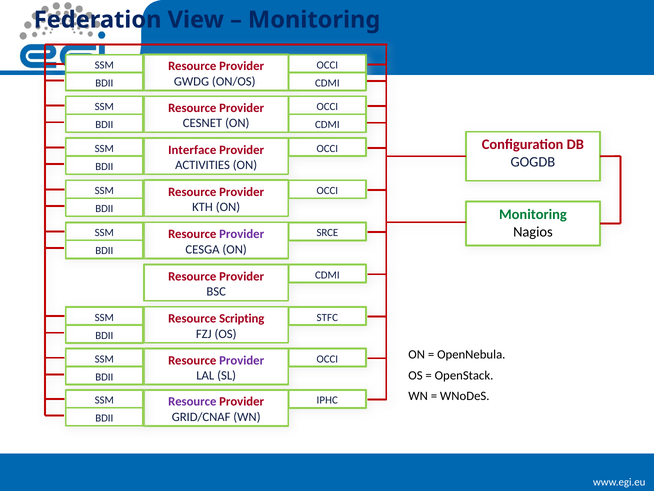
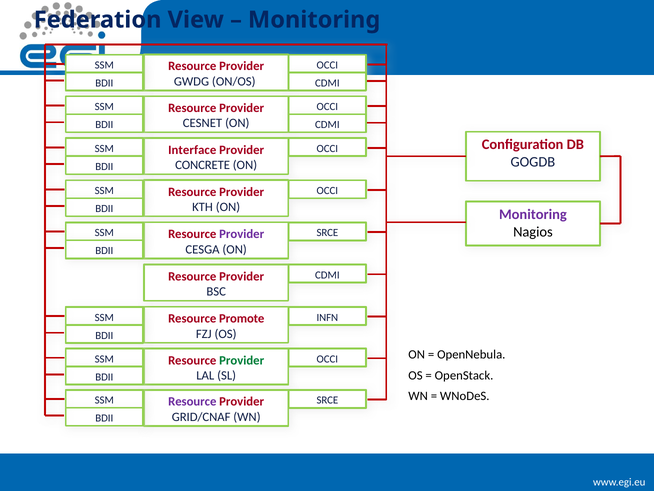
ACTIVITIES: ACTIVITIES -> CONCRETE (203, 165)
Monitoring colour: green -> purple (533, 214)
STFC: STFC -> INFN (327, 317)
Scripting: Scripting -> Promote (242, 318)
Provider colour: purple -> green (242, 360)
IPHC: IPHC -> SRCE (327, 400)
